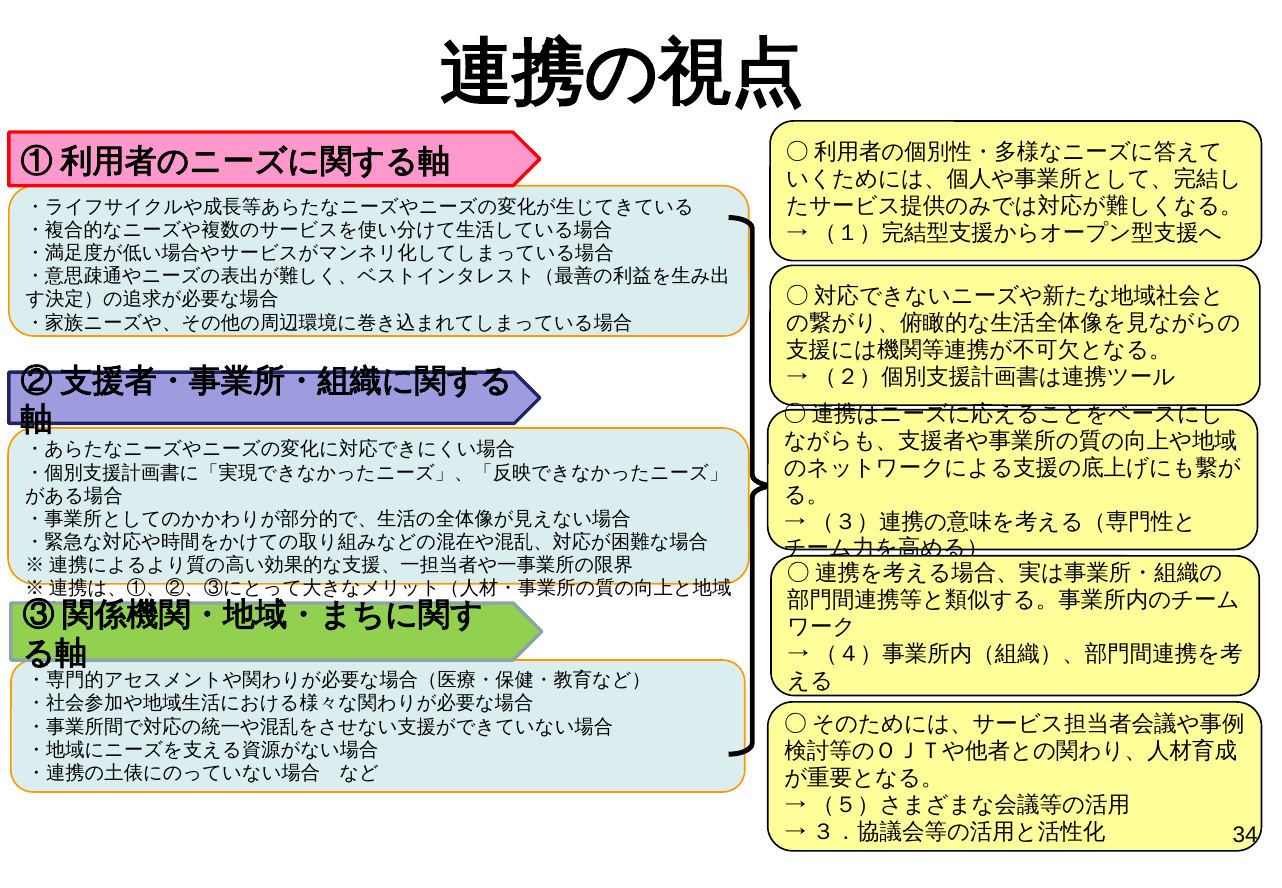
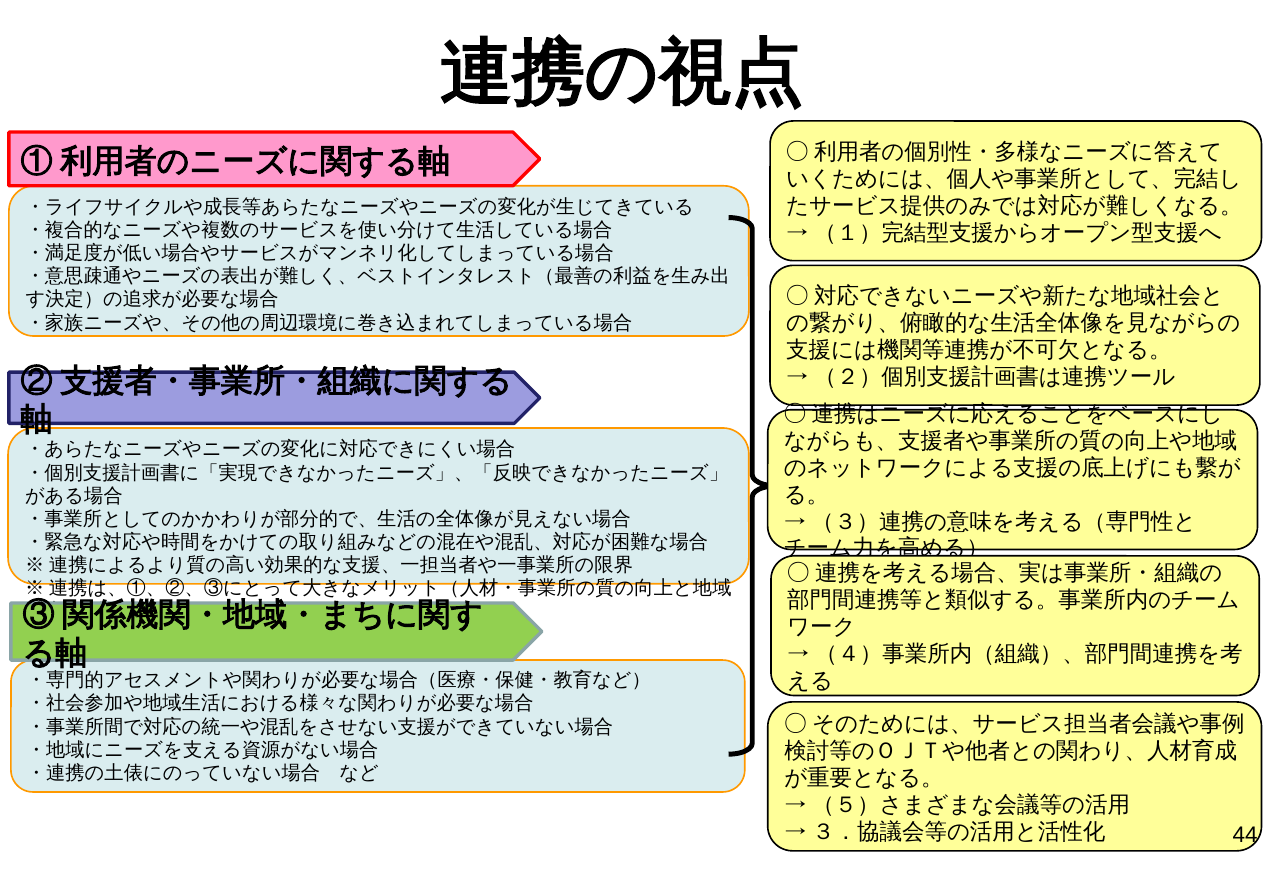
34: 34 -> 44 (1245, 834)
